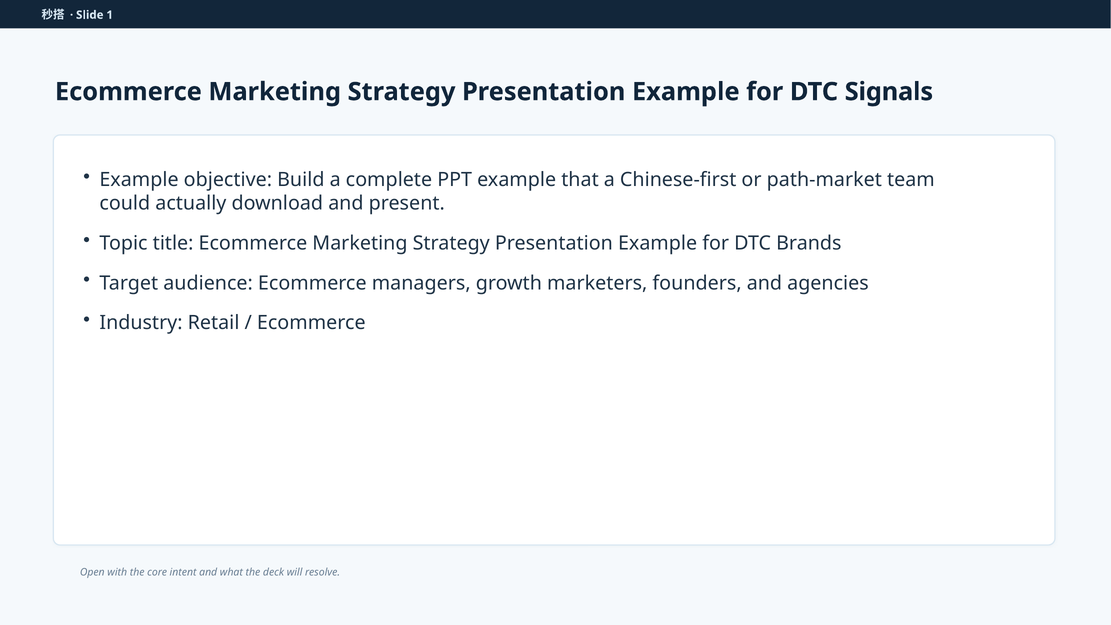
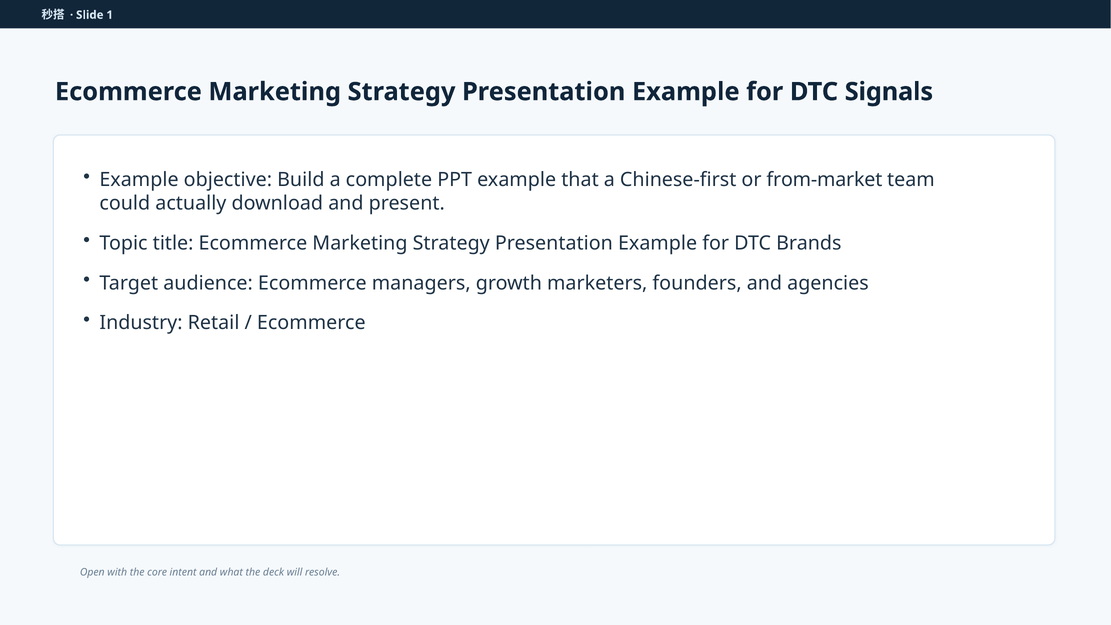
path-market: path-market -> from-market (824, 180)
